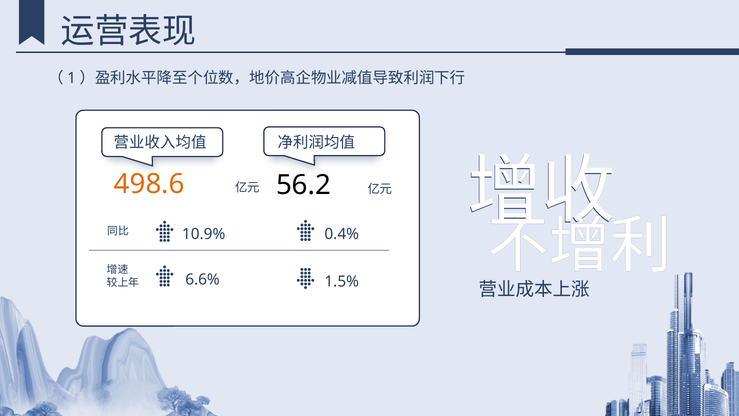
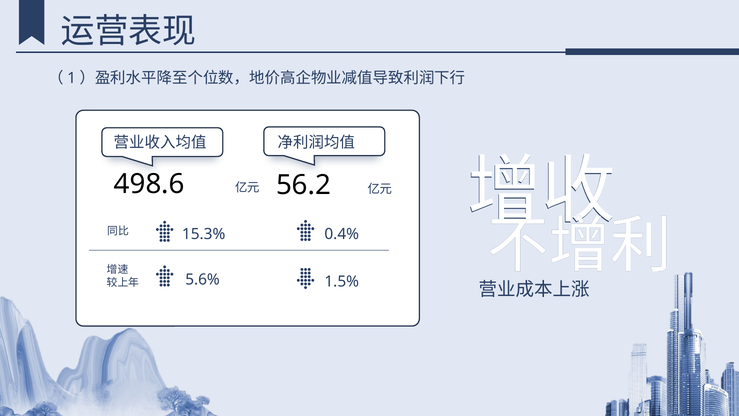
498.6 colour: orange -> black (149, 184)
10.9%: 10.9% -> 15.3% (204, 234)
6.6%: 6.6% -> 5.6% (203, 280)
